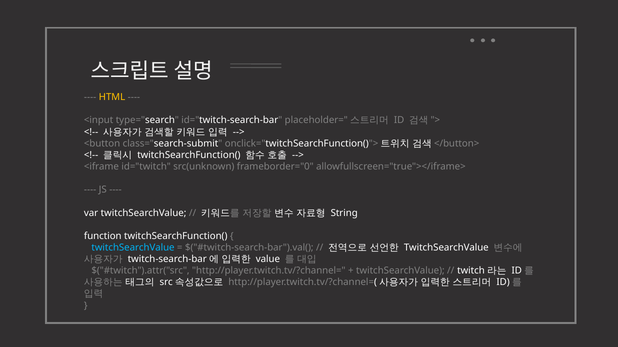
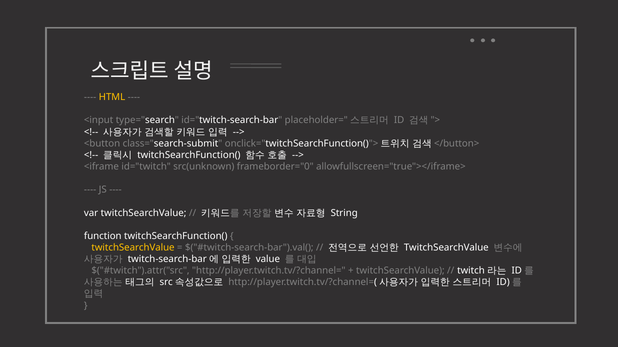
twitchSearchValue colour: light blue -> yellow (133, 248)
